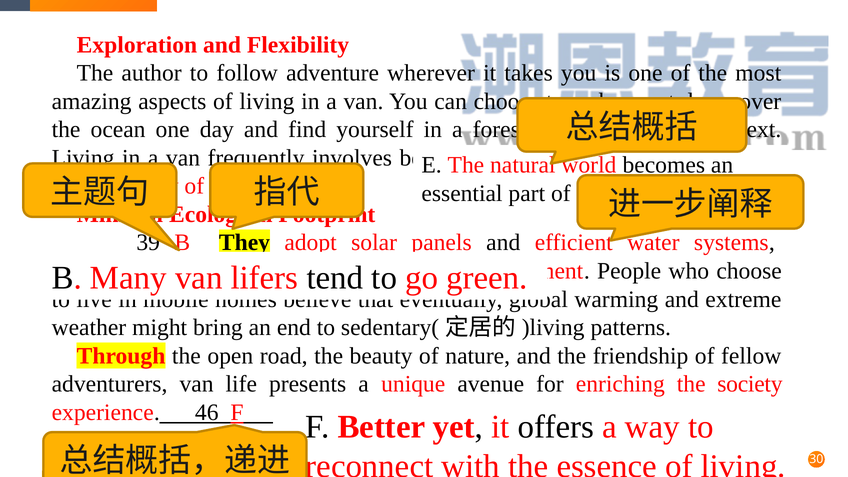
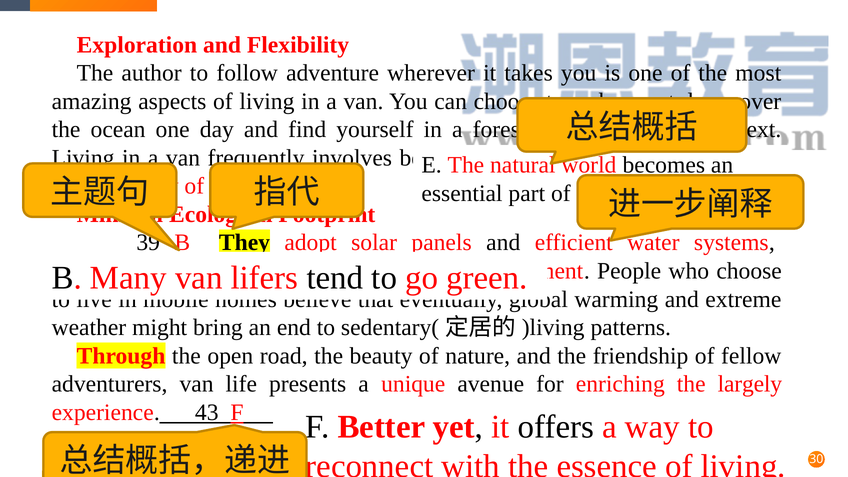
society: society -> largely (750, 384)
46: 46 -> 43 (207, 412)
